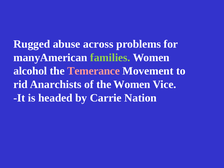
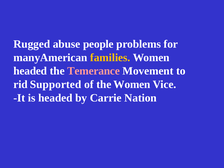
across: across -> people (98, 44)
families colour: light green -> yellow (110, 58)
alcohol: alcohol -> headed (30, 71)
Anarchists: Anarchists -> Supported (56, 84)
